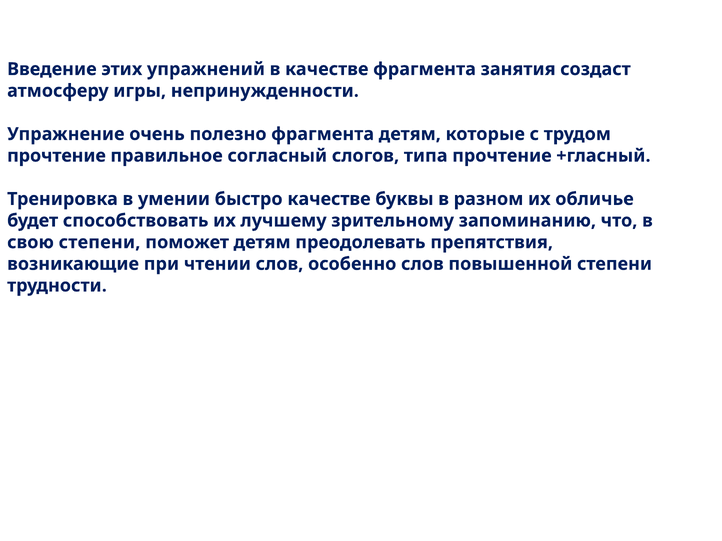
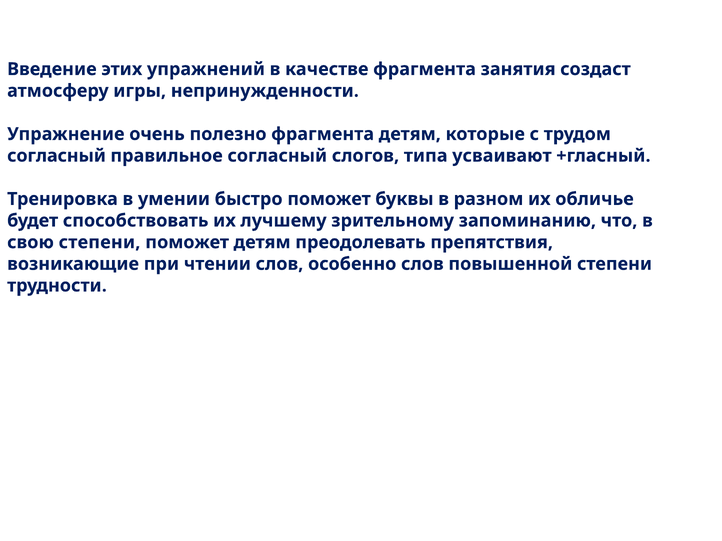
прочтение: прочтение -> согласный (57, 156)
типа прочтение: прочтение -> усваивают (502, 156)
быстро качестве: качестве -> поможет (329, 199)
